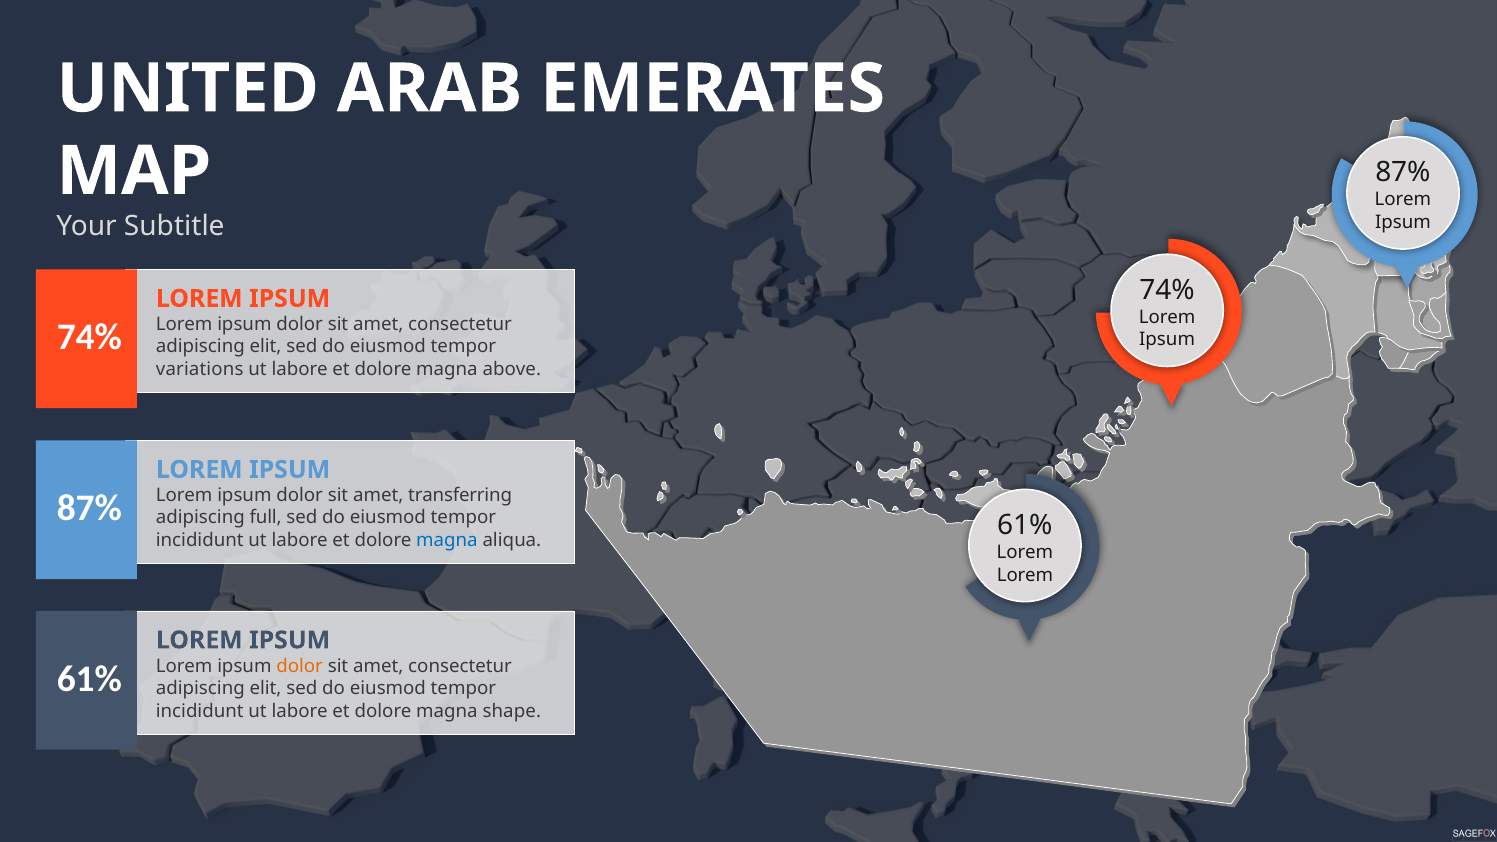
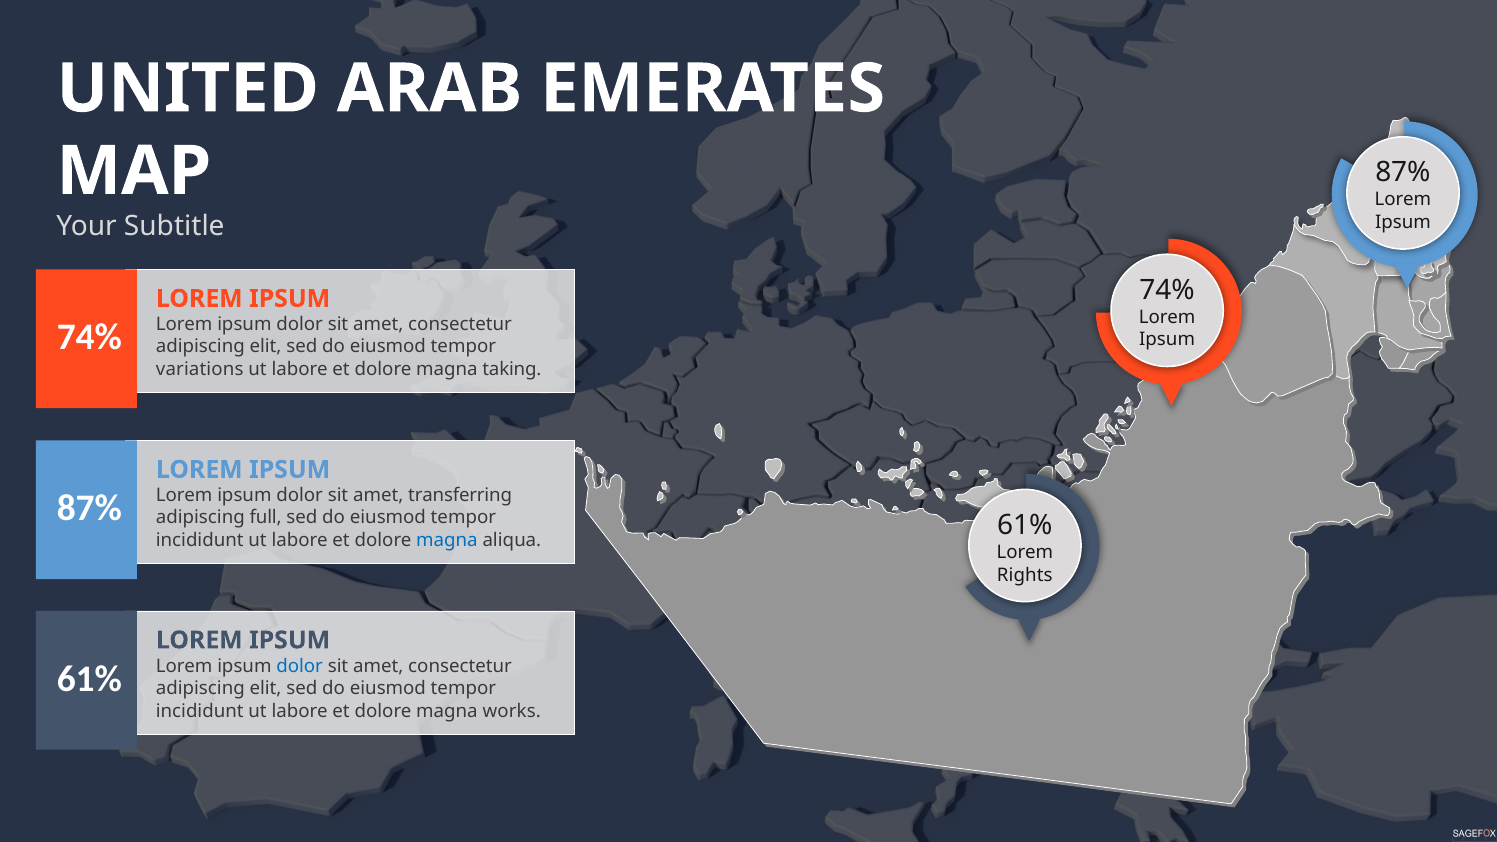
above: above -> taking (512, 369)
Lorem: Lorem -> Rights (1025, 575)
dolor colour: orange -> blue (300, 666)
shape: shape -> works (512, 711)
